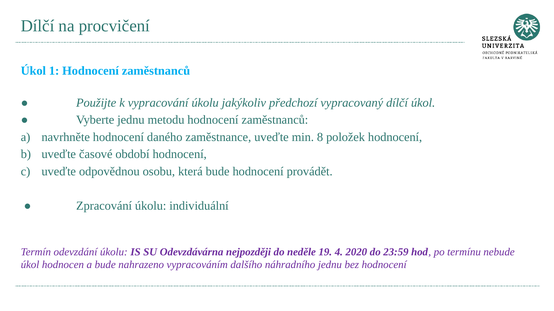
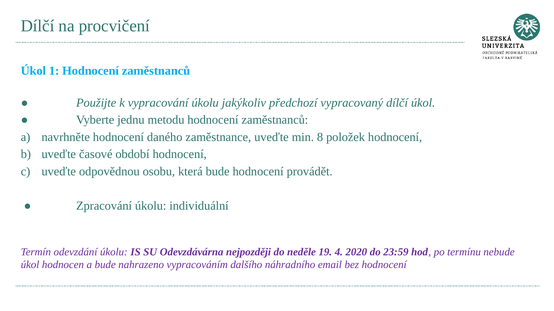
náhradního jednu: jednu -> email (330, 265)
